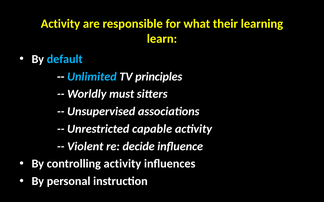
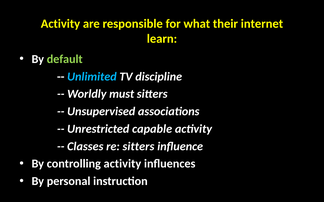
learning: learning -> internet (262, 24)
default colour: light blue -> light green (65, 59)
principles: principles -> discipline (159, 77)
Violent: Violent -> Classes (85, 147)
re decide: decide -> sitters (138, 147)
